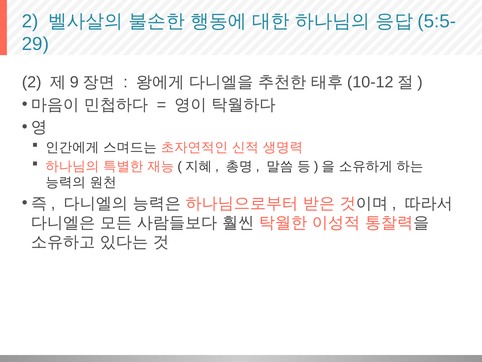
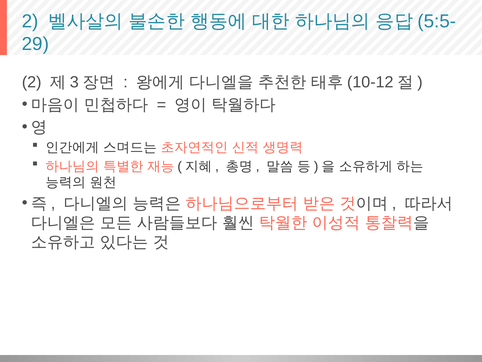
9: 9 -> 3 (74, 82)
